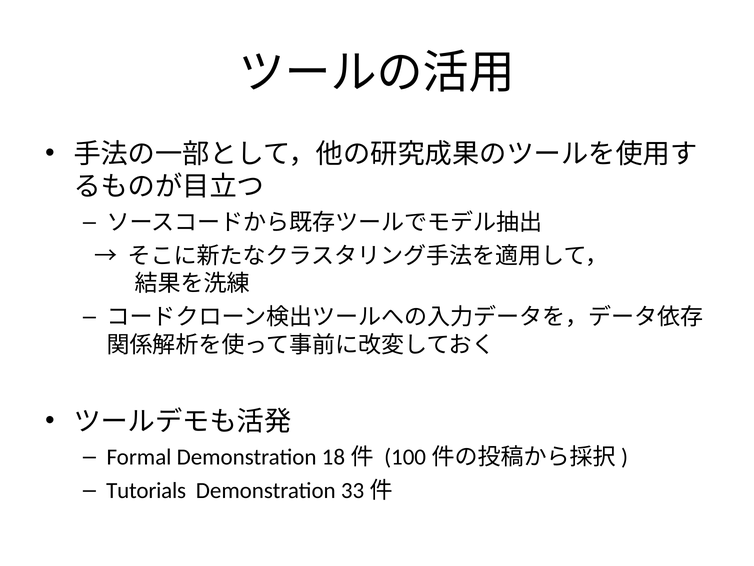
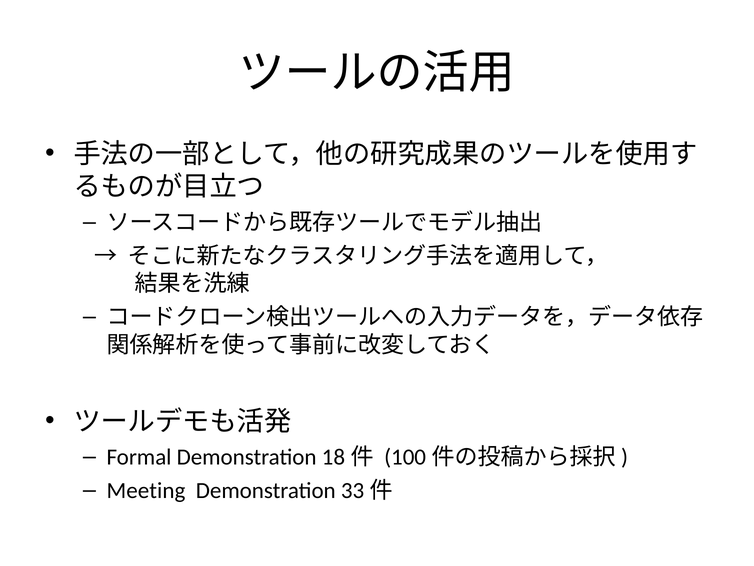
Tutorials: Tutorials -> Meeting (146, 490)
